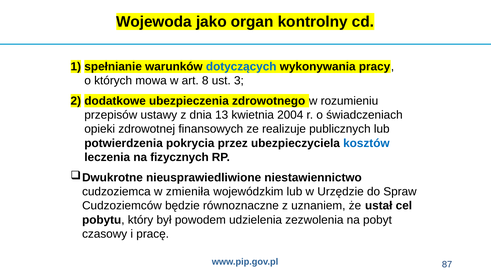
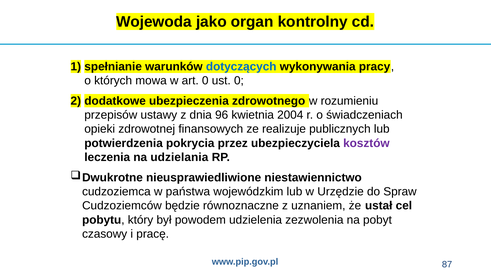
art 8: 8 -> 0 (205, 81)
ust 3: 3 -> 0 (239, 81)
13: 13 -> 96 (222, 115)
kosztów colour: blue -> purple (366, 143)
fizycznych: fizycznych -> udzielania (179, 157)
zmieniła: zmieniła -> państwa (188, 192)
